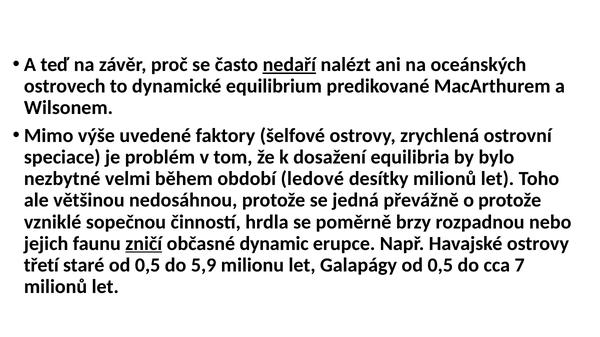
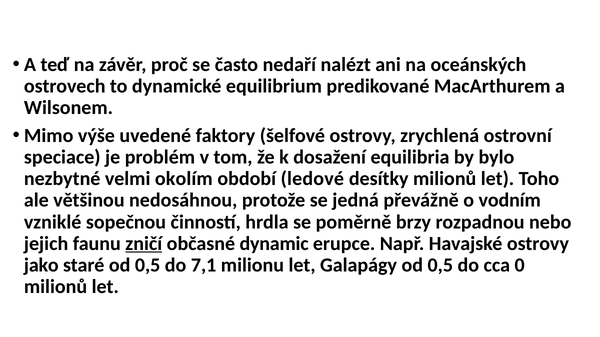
nedaří underline: present -> none (289, 65)
během: během -> okolím (184, 179)
o protože: protože -> vodním (510, 201)
třetí: třetí -> jako (41, 265)
5,9: 5,9 -> 7,1 (204, 265)
7: 7 -> 0 (520, 265)
